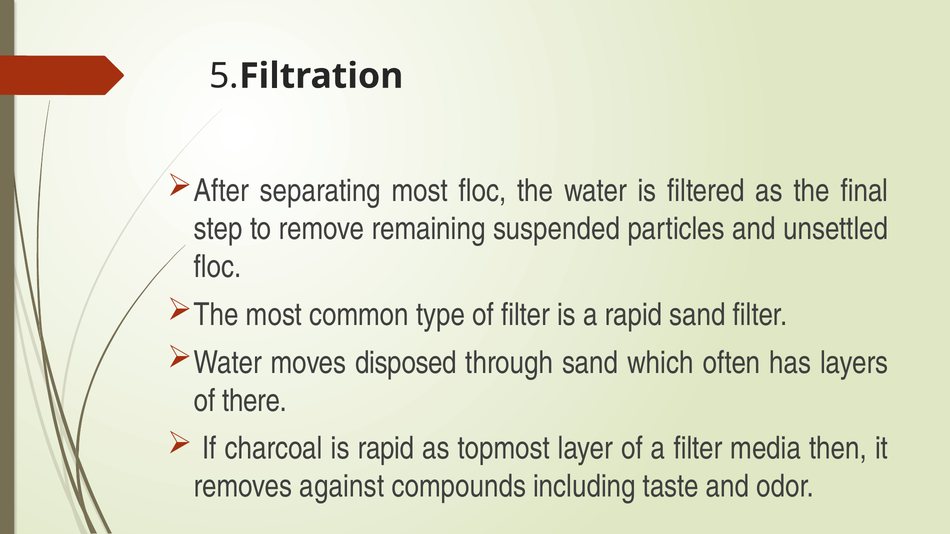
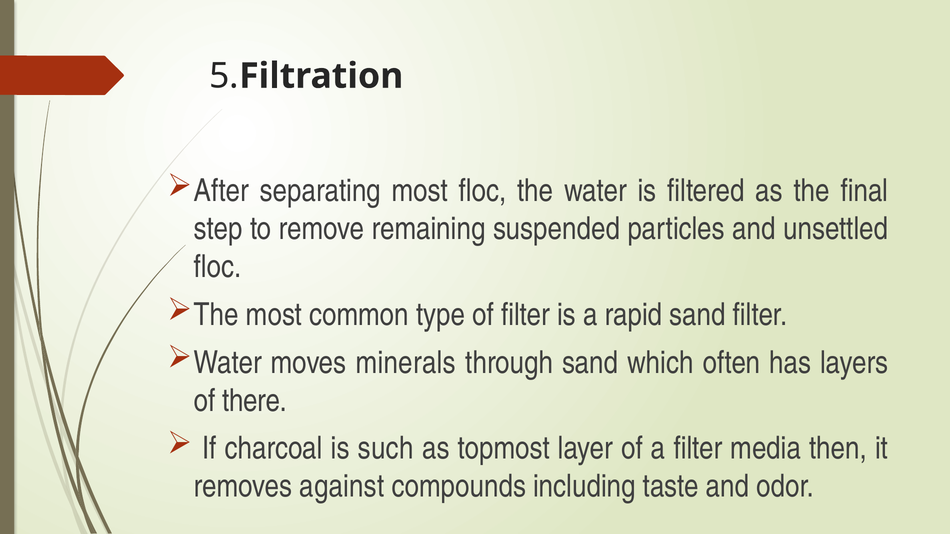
disposed: disposed -> minerals (406, 363)
is rapid: rapid -> such (386, 449)
